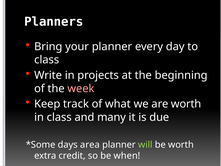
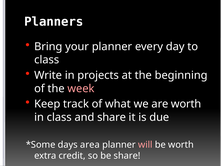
and many: many -> share (112, 117)
will colour: light green -> pink (145, 144)
be when: when -> share (127, 155)
